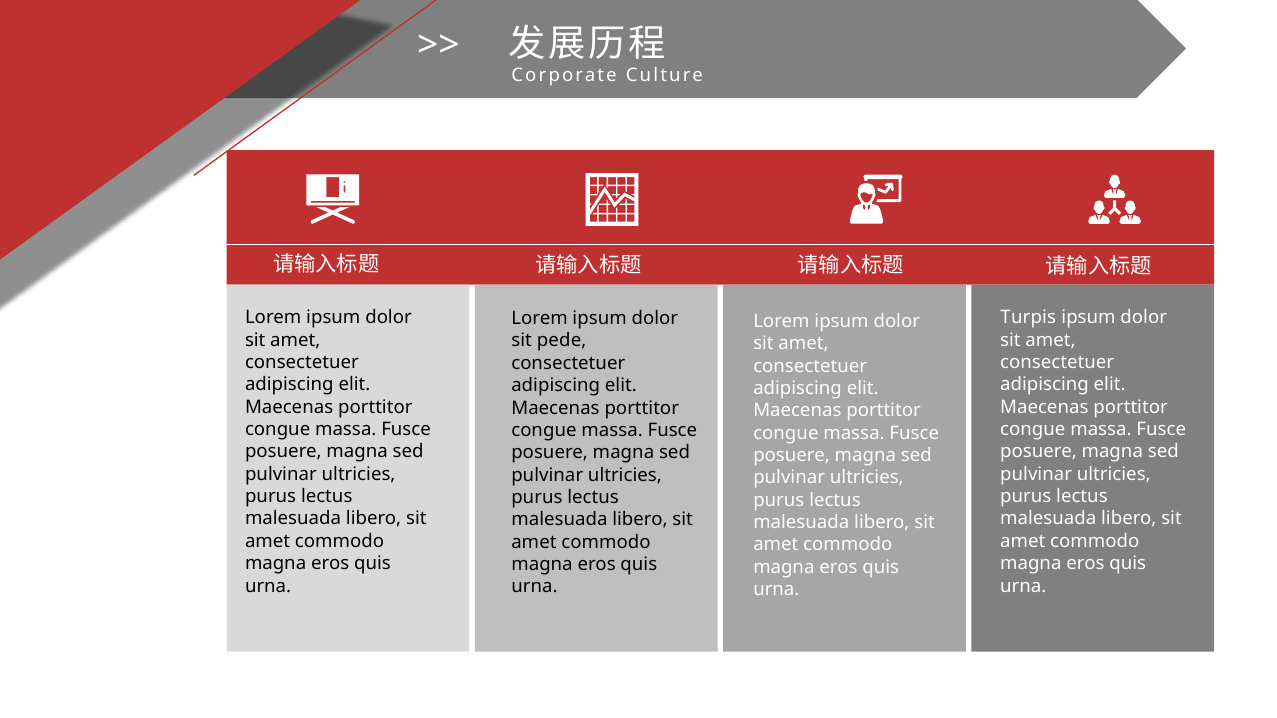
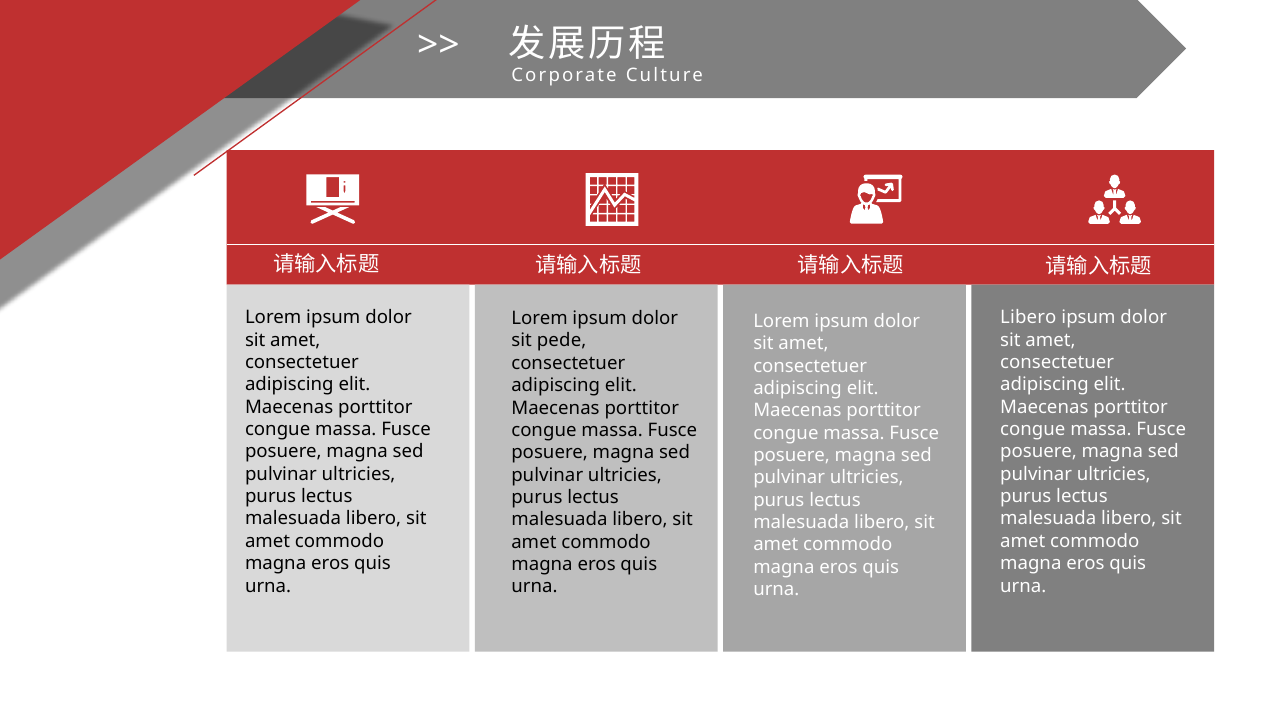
Turpis: Turpis -> Libero (1028, 318)
